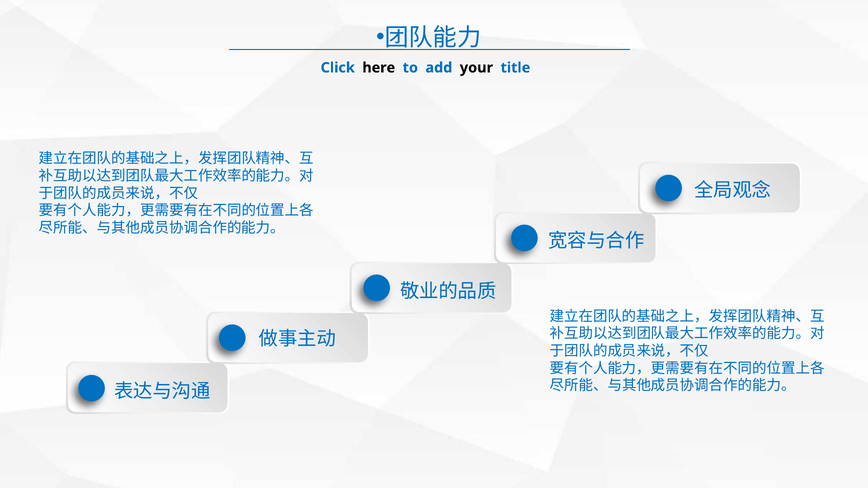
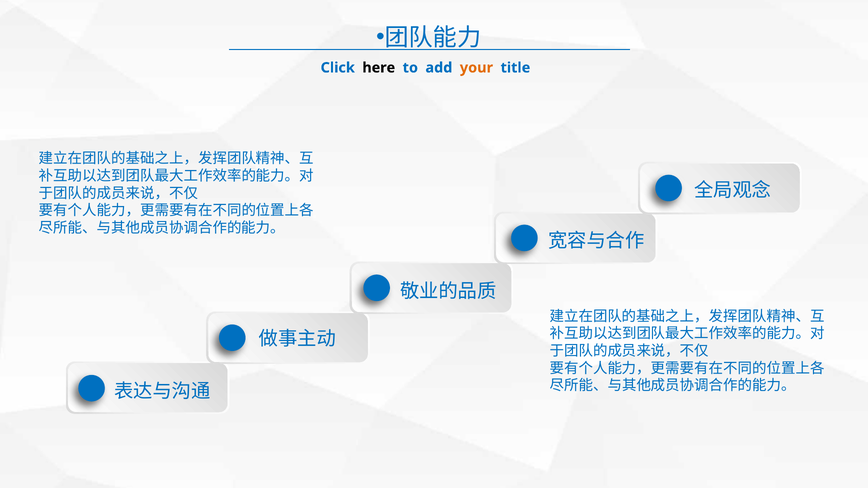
your colour: black -> orange (476, 68)
